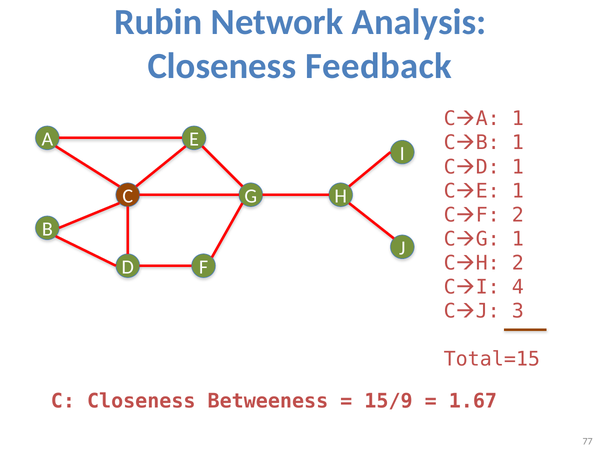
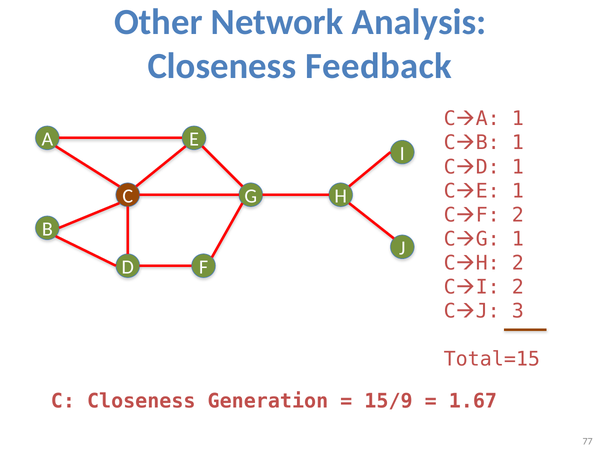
Rubin: Rubin -> Other (158, 22)
CI 4: 4 -> 2 (518, 287)
Betweeness: Betweeness -> Generation (268, 401)
